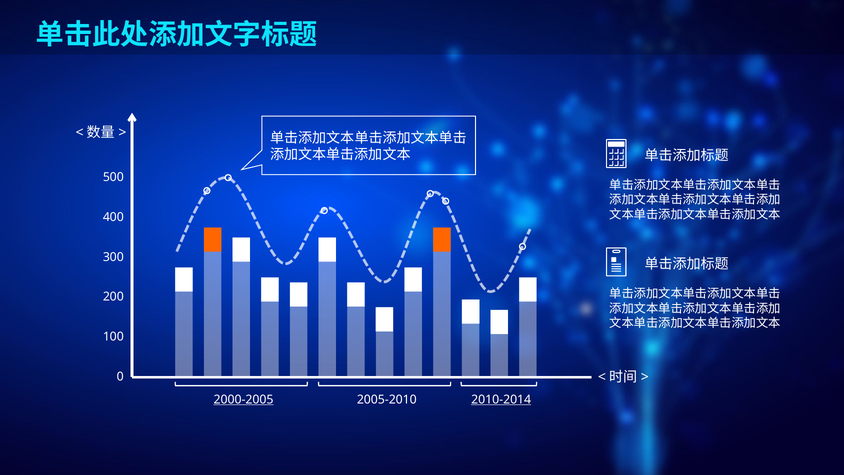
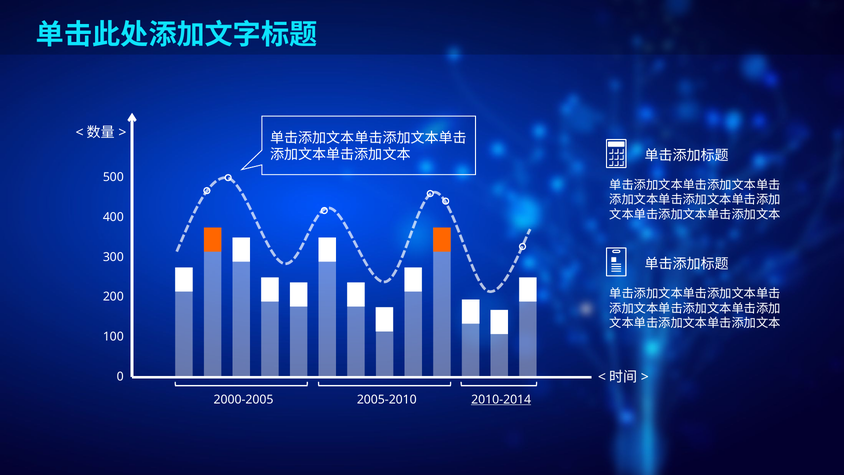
2000-2005 underline: present -> none (244, 399)
